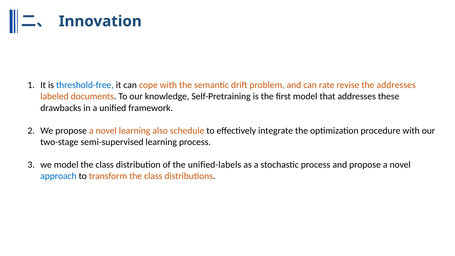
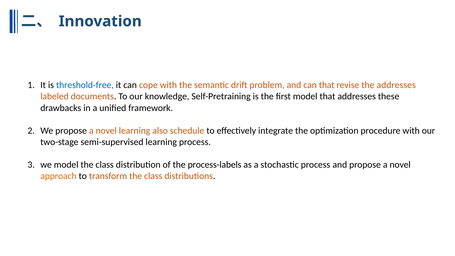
can rate: rate -> that (327, 85)
unified-labels: unified-labels -> process-labels (215, 165)
approach colour: blue -> orange (58, 176)
